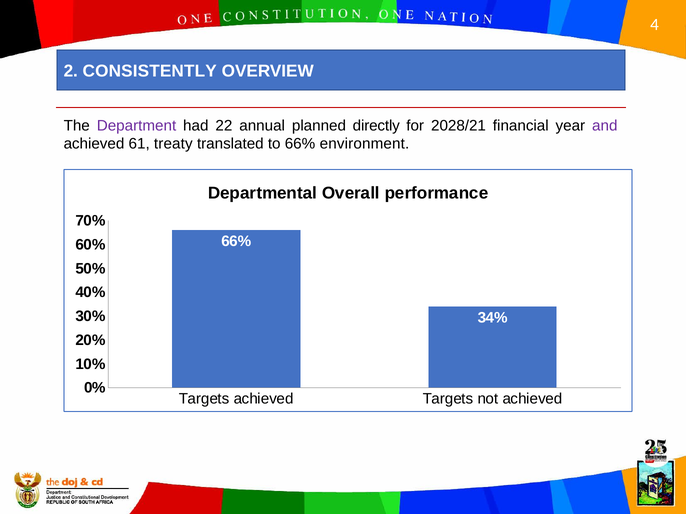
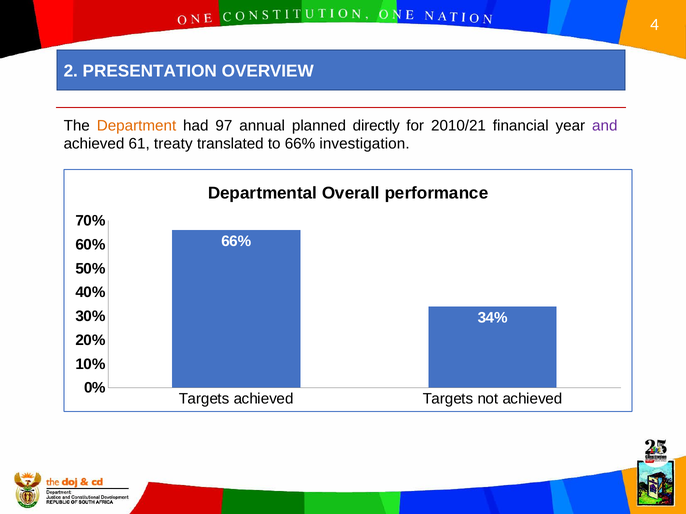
CONSISTENTLY: CONSISTENTLY -> PRESENTATION (150, 71)
Department colour: purple -> orange (137, 126)
22: 22 -> 97 (224, 126)
2028/21: 2028/21 -> 2010/21 (459, 126)
environment: environment -> investigation (365, 144)
